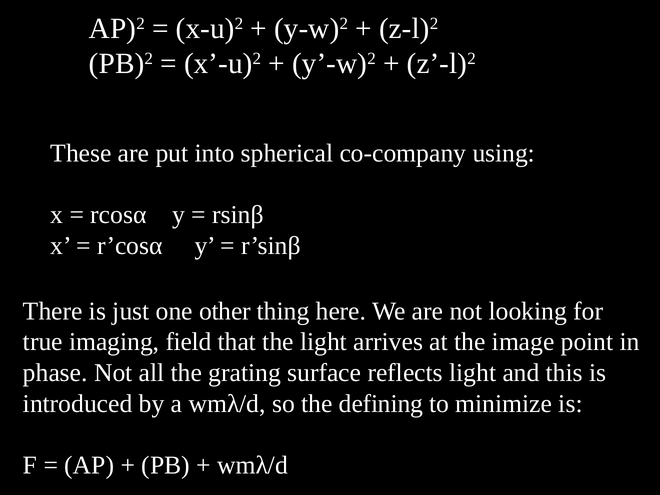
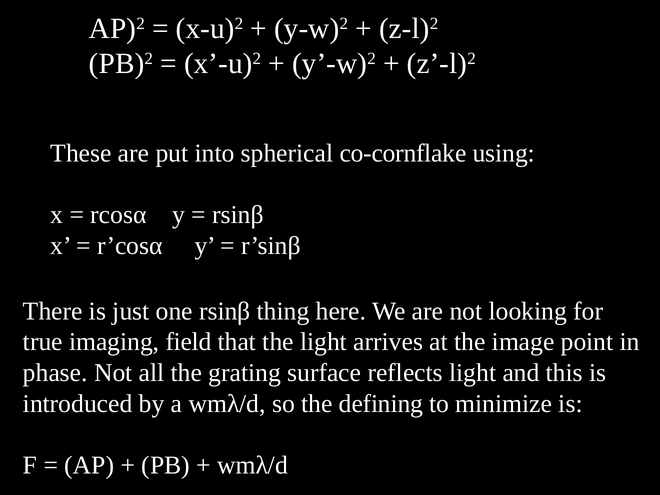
co-company: co-company -> co-cornflake (403, 153)
one other: other -> rsinβ (225, 311)
